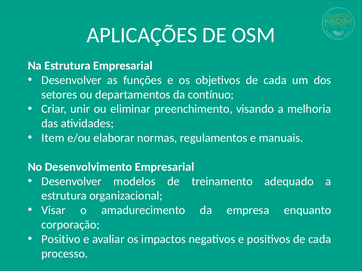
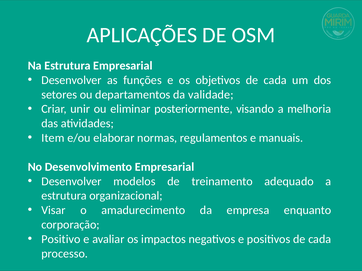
contínuo: contínuo -> validade (211, 95)
preenchimento: preenchimento -> posteriormente (193, 109)
